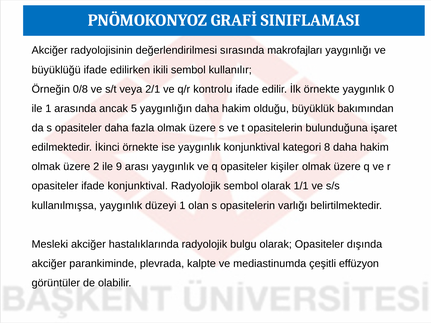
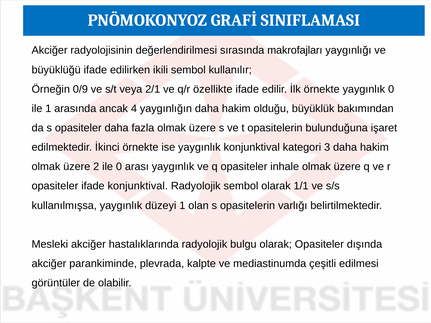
0/8: 0/8 -> 0/9 (80, 89)
kontrolu: kontrolu -> özellikte (213, 89)
5: 5 -> 4 (134, 109)
8: 8 -> 3 (327, 147)
ile 9: 9 -> 0 (119, 167)
kişiler: kişiler -> inhale (285, 167)
effüzyon: effüzyon -> edilmesi (359, 264)
